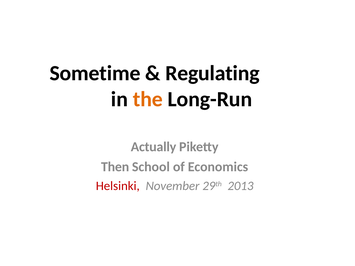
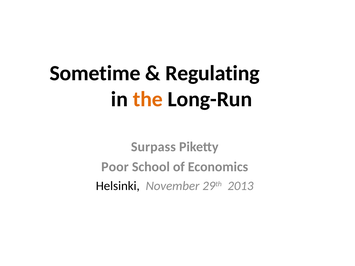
Actually: Actually -> Surpass (153, 147)
Then: Then -> Poor (115, 167)
Helsinki colour: red -> black (118, 186)
